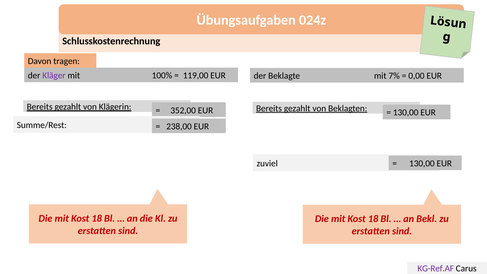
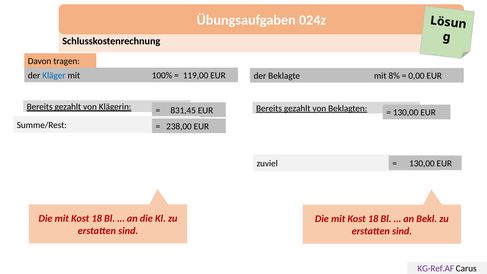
Kläger colour: purple -> blue (54, 76)
7%: 7% -> 8% (394, 76)
352,00: 352,00 -> 831,45 (183, 110)
